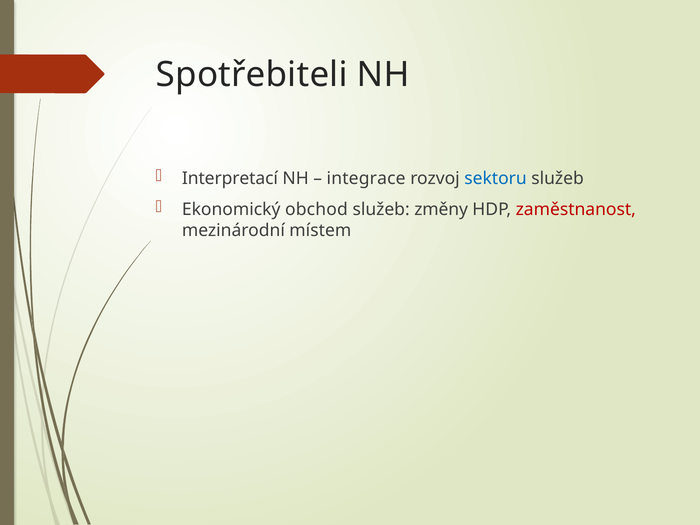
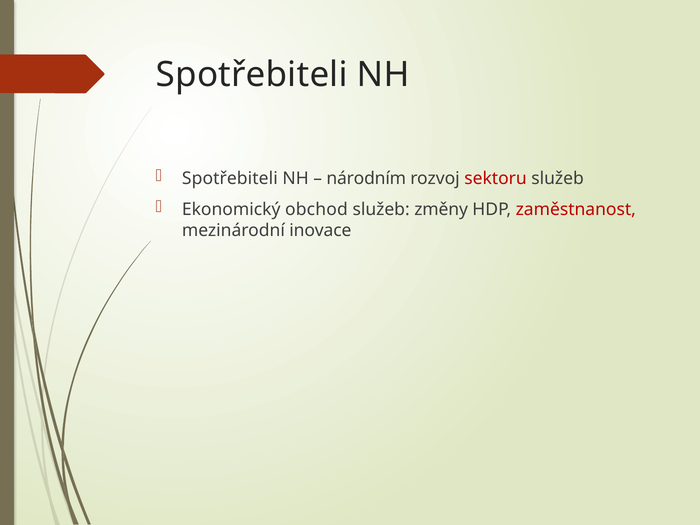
Interpretací: Interpretací -> Spotřebiteli (230, 179)
integrace: integrace -> národním (366, 179)
sektoru colour: blue -> red (496, 179)
místem: místem -> inovace (320, 230)
